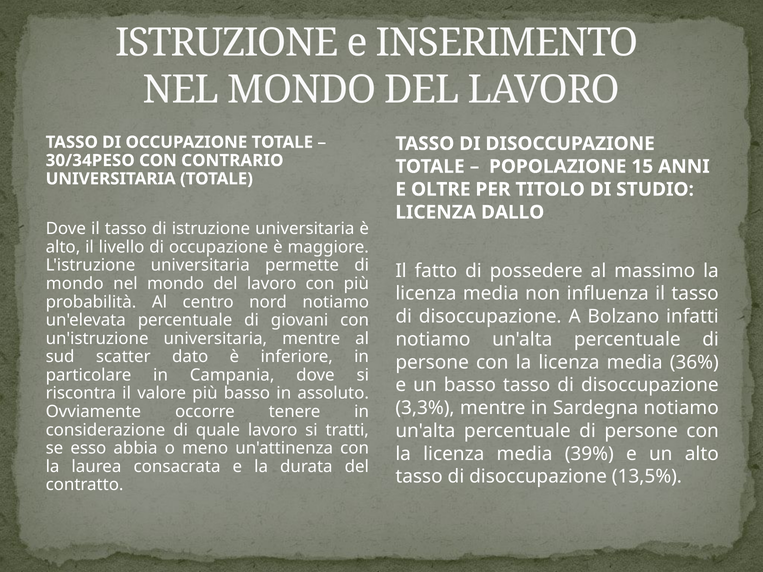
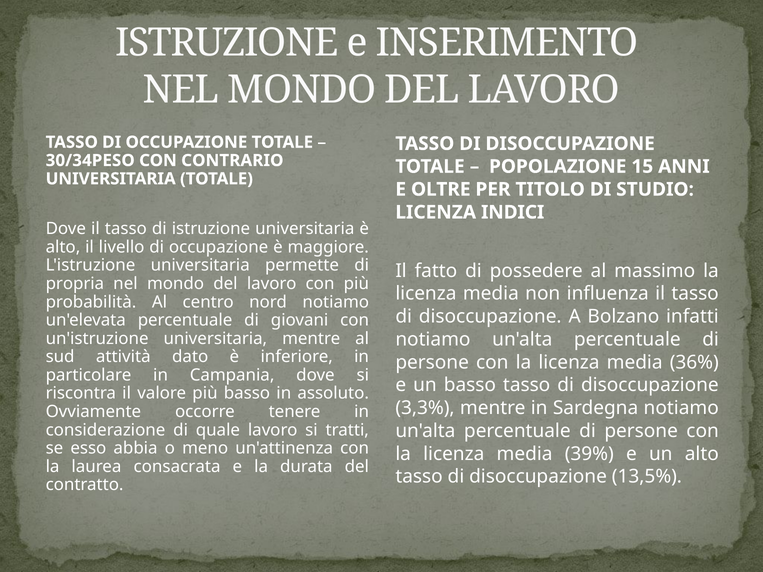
DALLO: DALLO -> INDICI (513, 212)
mondo: mondo -> propria (75, 284)
scatter: scatter -> attività (123, 357)
